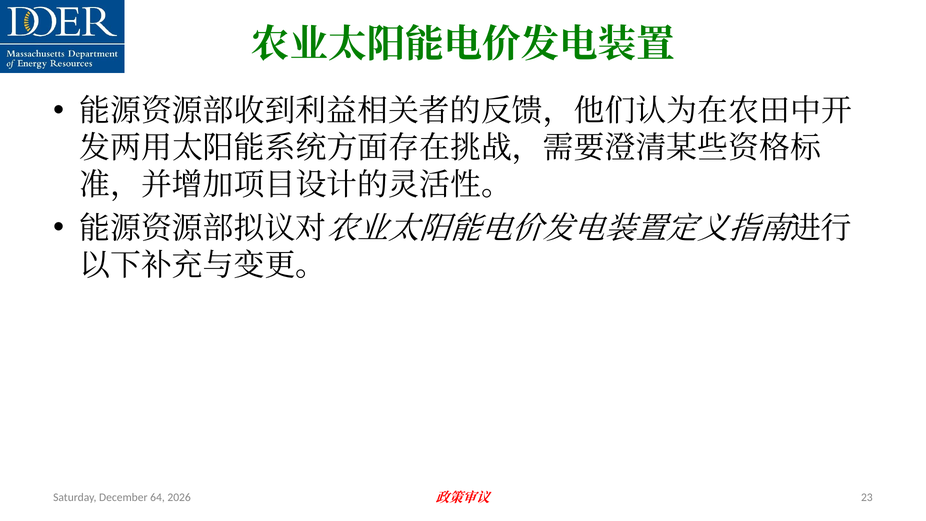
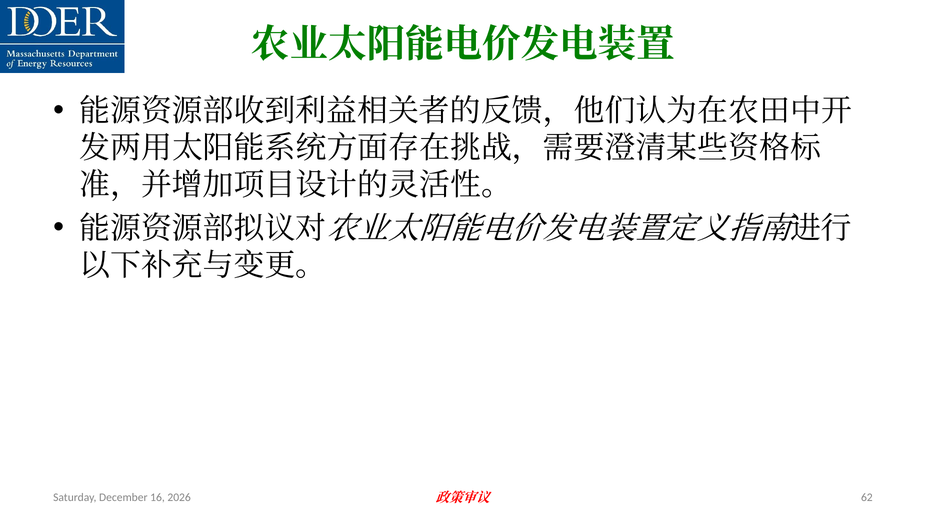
64: 64 -> 16 (157, 497)
23: 23 -> 62 (867, 497)
